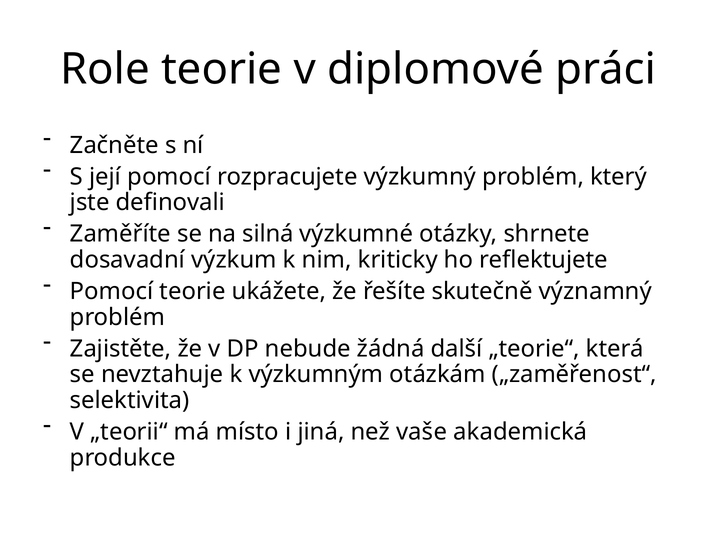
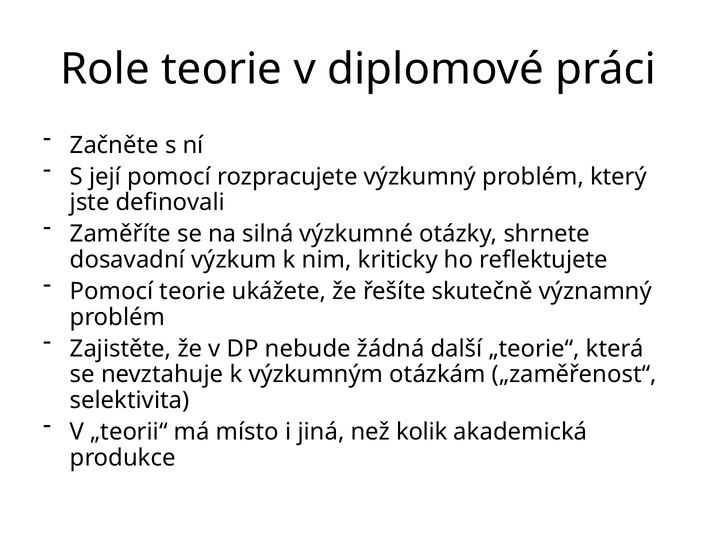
vaše: vaše -> kolik (422, 432)
